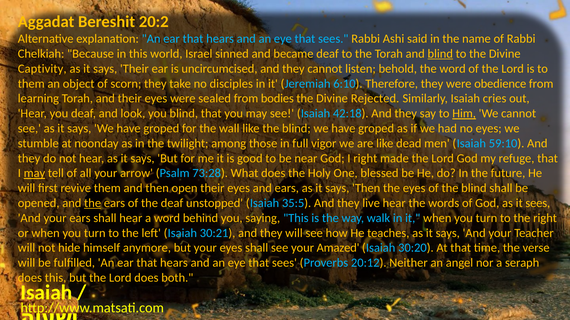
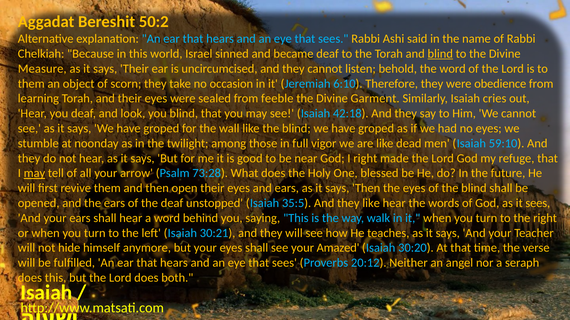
20:2: 20:2 -> 50:2 (154, 22)
Captivity: Captivity -> Measure (42, 69)
disciples: disciples -> occasion (231, 84)
bodies: bodies -> feeble (277, 99)
Rejected: Rejected -> Garment (375, 99)
Him underline: present -> none (464, 114)
the underline: present -> none (93, 203)
they live: live -> like (371, 203)
